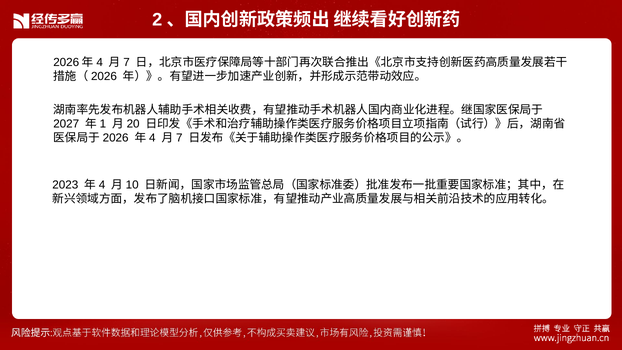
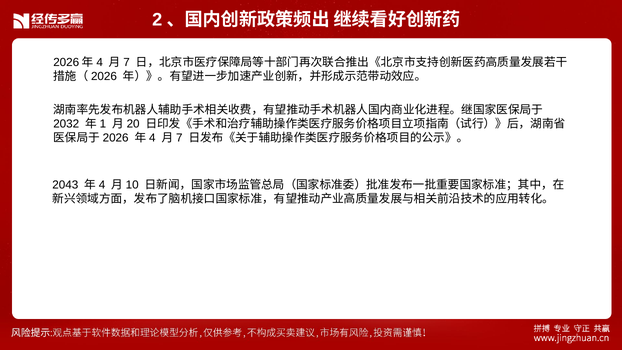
2027: 2027 -> 2032 (66, 124)
2023: 2023 -> 2043 (65, 185)
